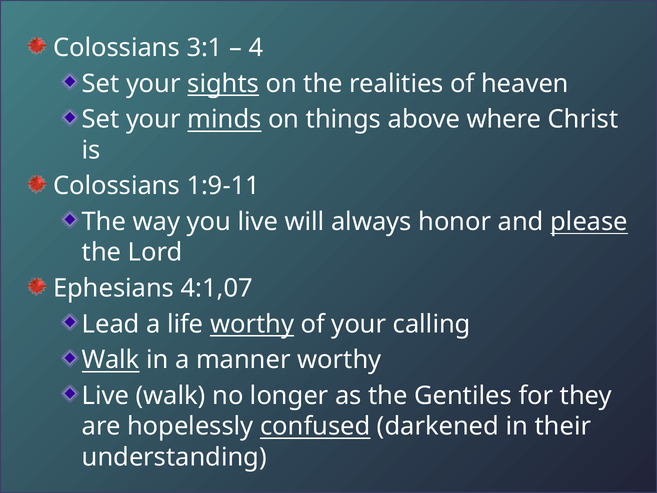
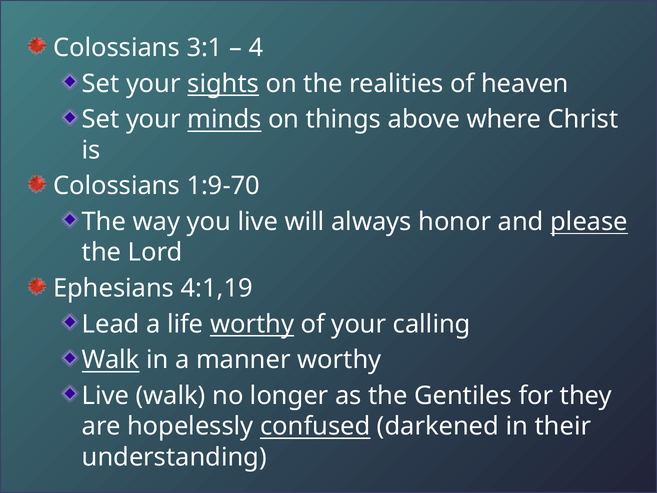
1:9-11: 1:9-11 -> 1:9-70 (223, 186)
4:1,07: 4:1,07 -> 4:1,19 (217, 288)
